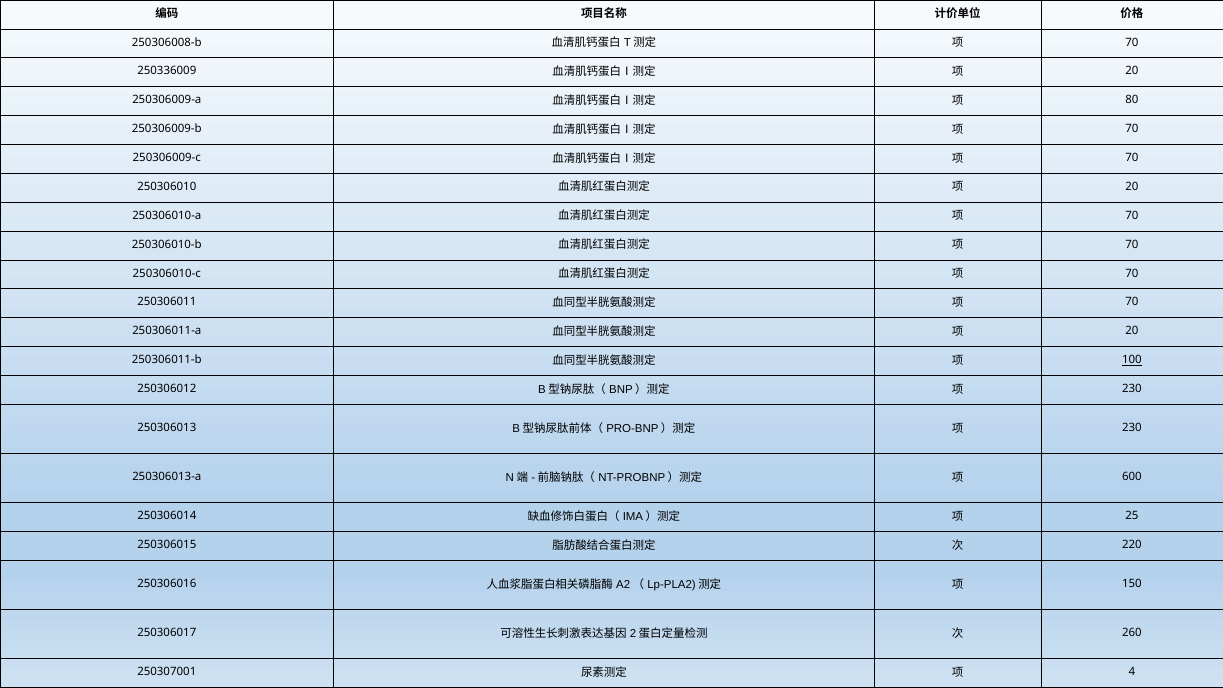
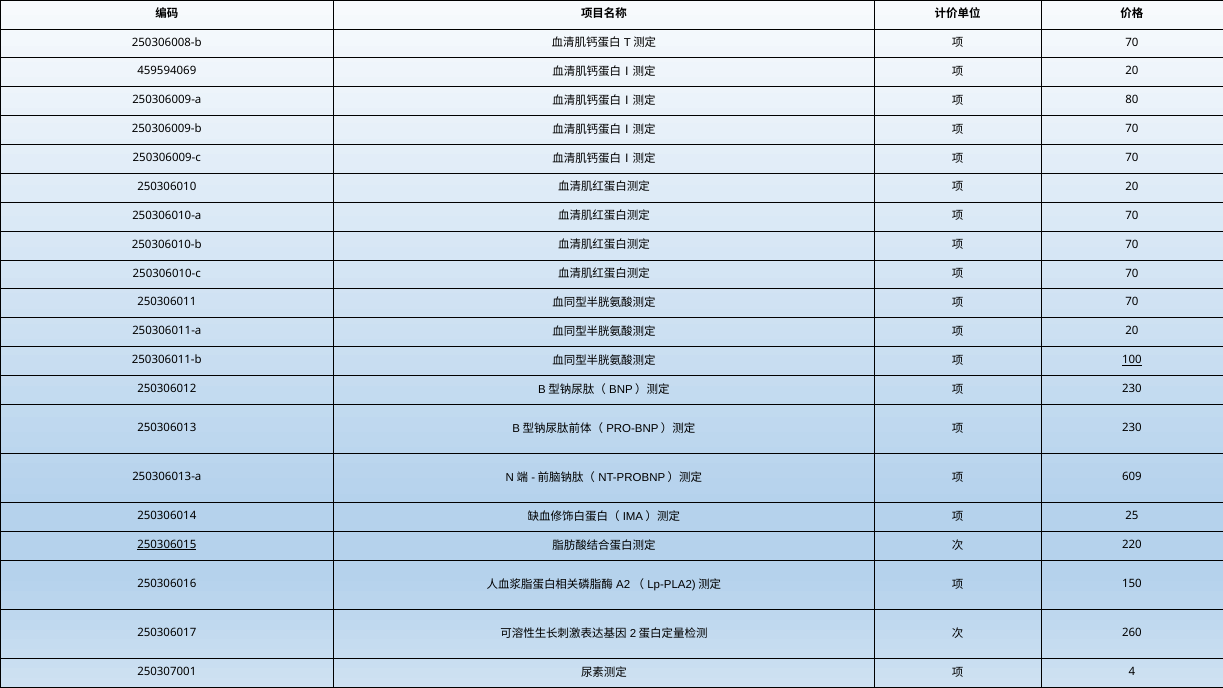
250336009: 250336009 -> 459594069 (167, 71)
600: 600 -> 609 (1132, 477)
250306015 underline: none -> present (167, 545)
